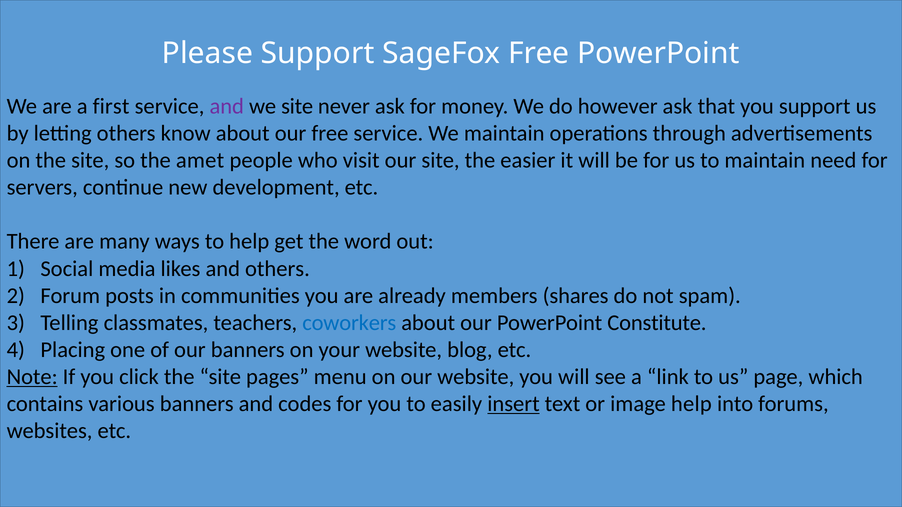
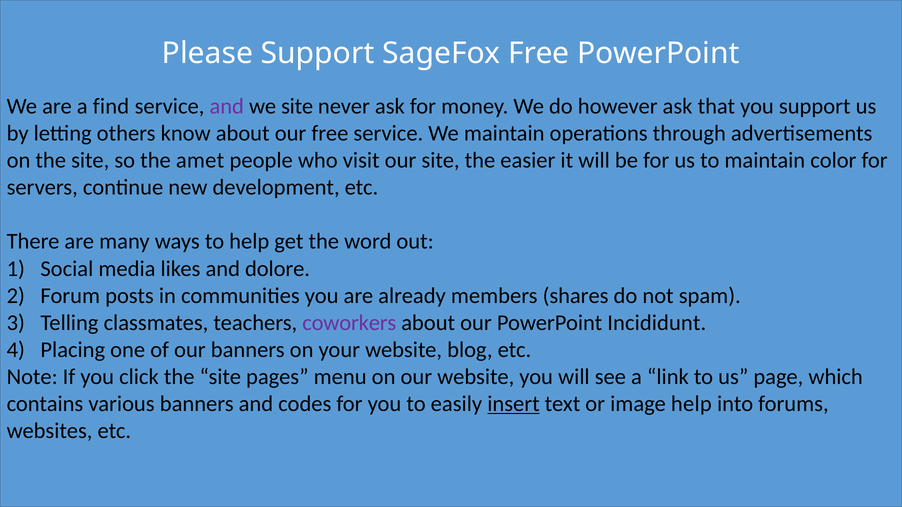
first: first -> find (111, 106)
need: need -> color (833, 161)
and others: others -> dolore (278, 269)
coworkers colour: blue -> purple (349, 323)
Constitute: Constitute -> Incididunt (657, 323)
Note underline: present -> none (32, 377)
